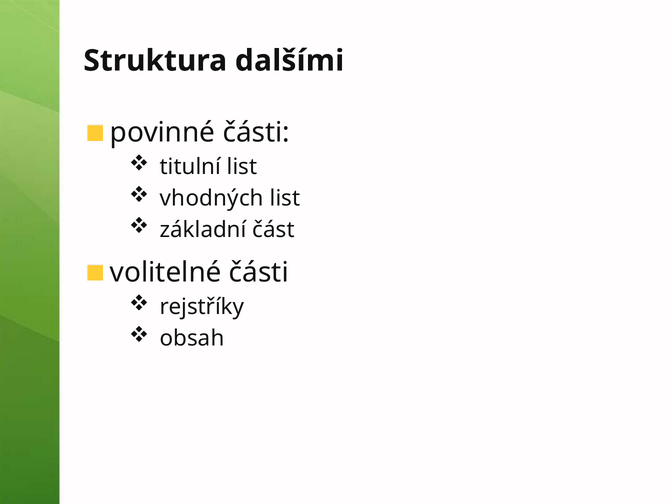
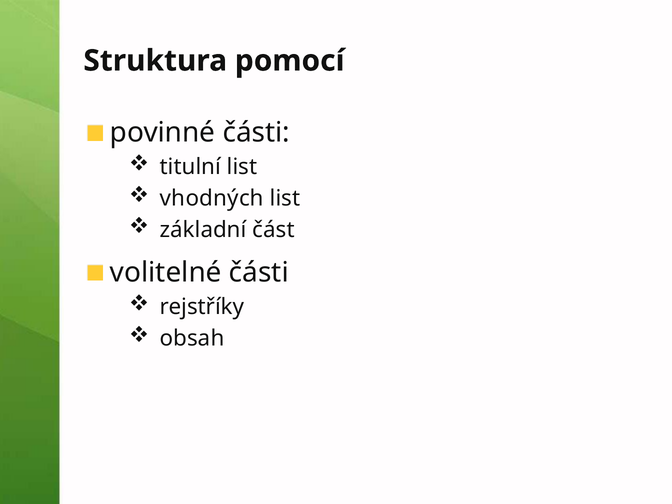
dalšími: dalšími -> pomocí (290, 61)
